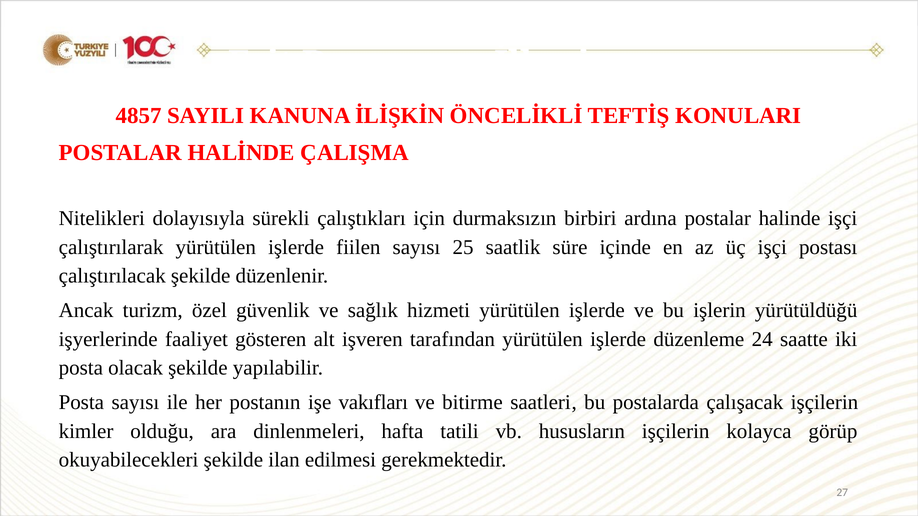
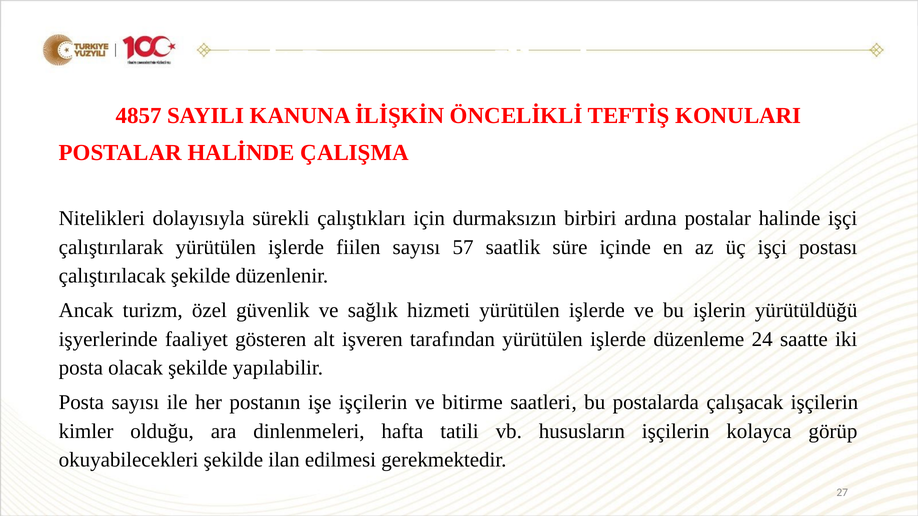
25: 25 -> 57 (463, 247)
işe vakıfları: vakıfları -> işçilerin (373, 403)
